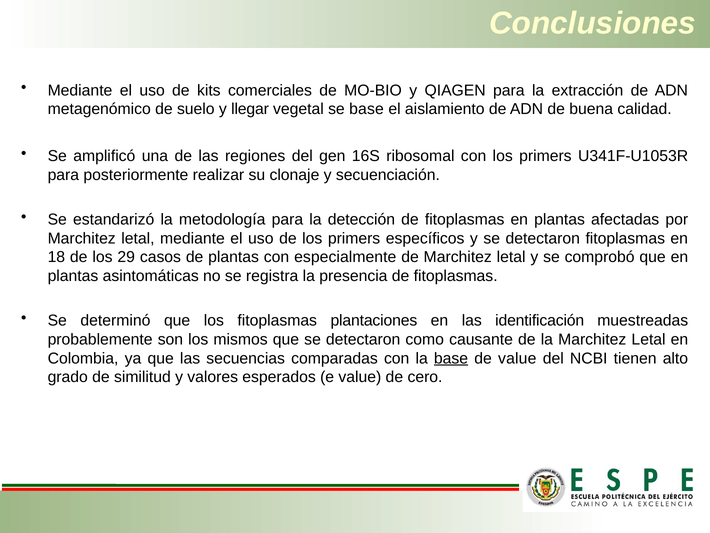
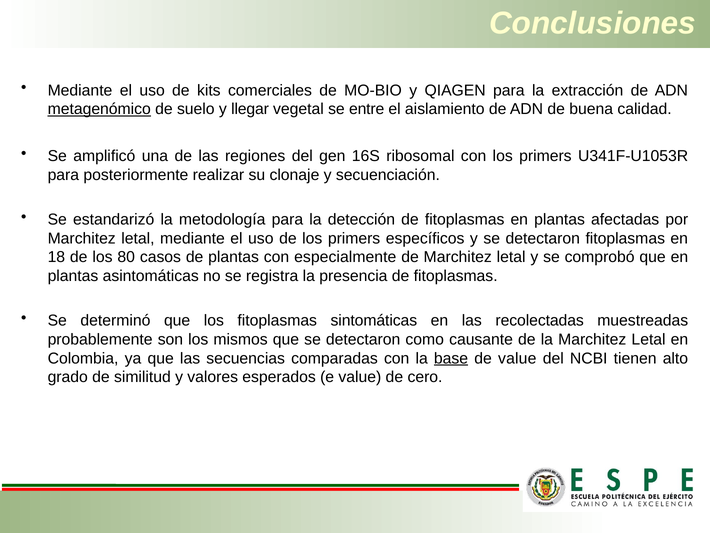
metagenómico underline: none -> present (99, 109)
se base: base -> entre (367, 109)
29: 29 -> 80 (126, 257)
plantaciones: plantaciones -> sintomáticas (374, 320)
identificación: identificación -> recolectadas (540, 320)
